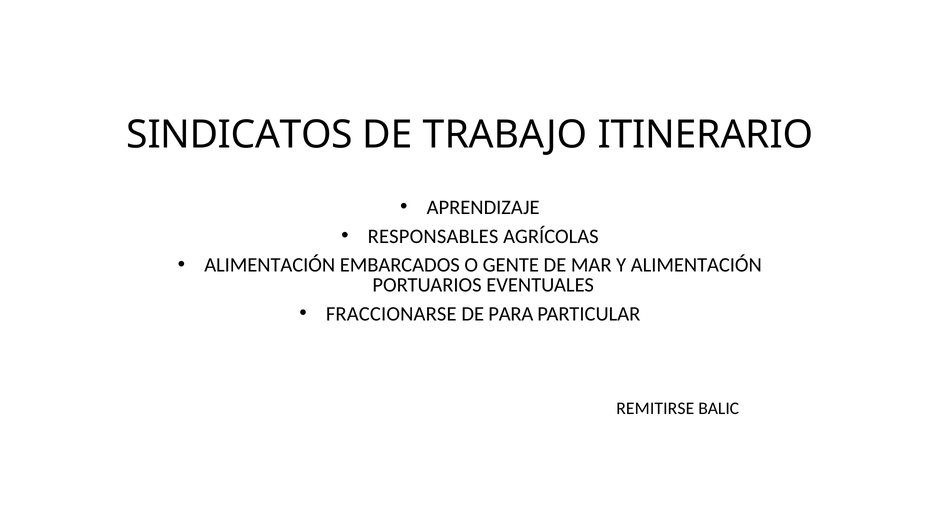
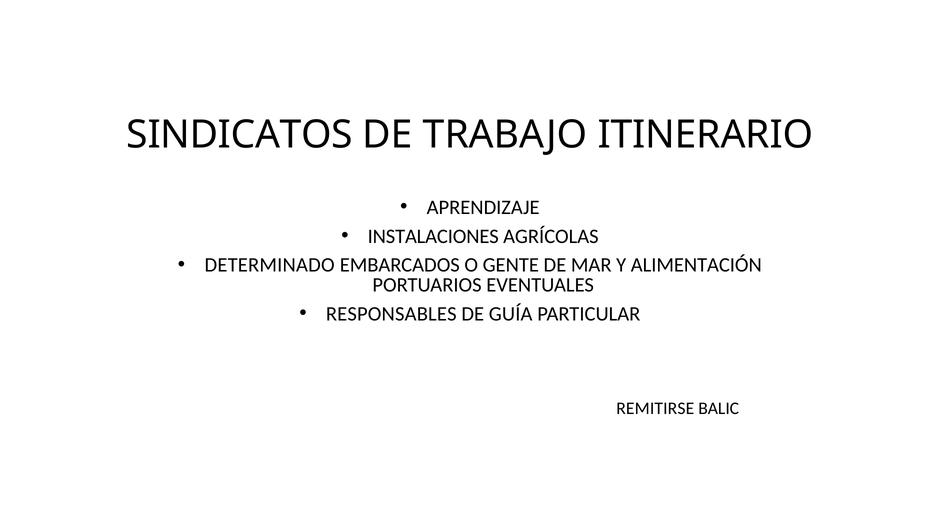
RESPONSABLES: RESPONSABLES -> INSTALACIONES (433, 236)
ALIMENTACIÓN: ALIMENTACIÓN -> DETERMINADO (270, 265)
FRACCIONARSE: FRACCIONARSE -> RESPONSABLES (391, 314)
PARA: PARA -> GUÍA (511, 314)
